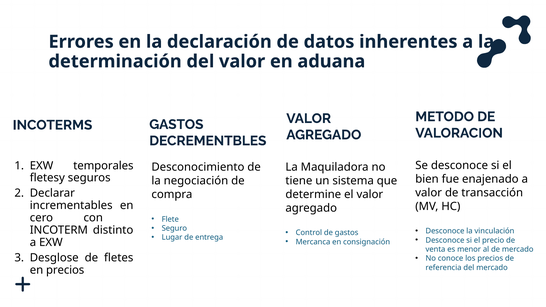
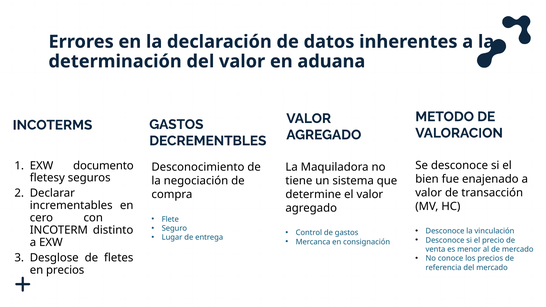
temporales: temporales -> documento (103, 166)
